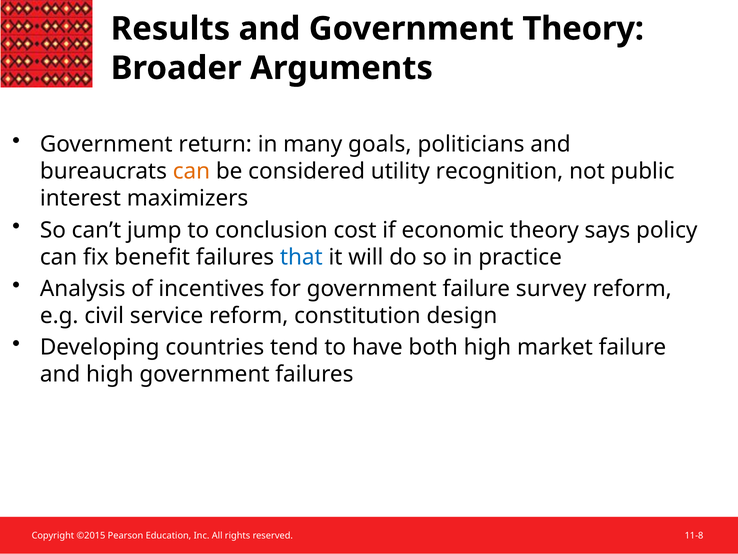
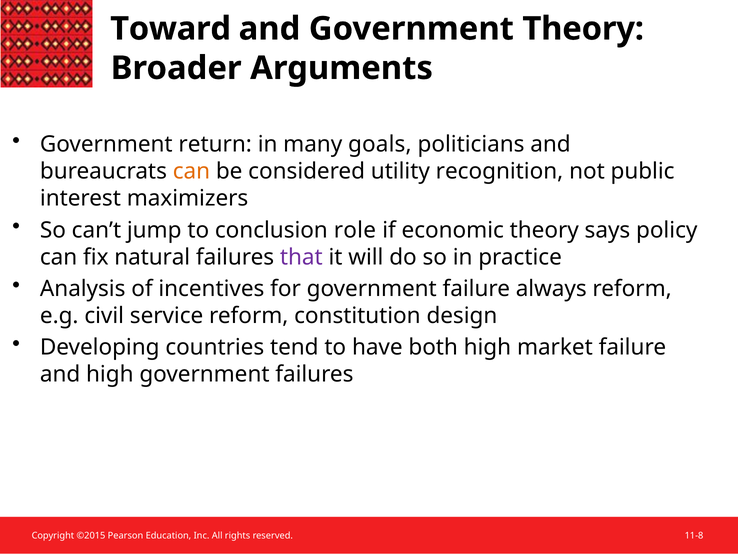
Results: Results -> Toward (171, 29)
cost: cost -> role (355, 230)
benefit: benefit -> natural (152, 257)
that colour: blue -> purple (301, 257)
survey: survey -> always (551, 289)
